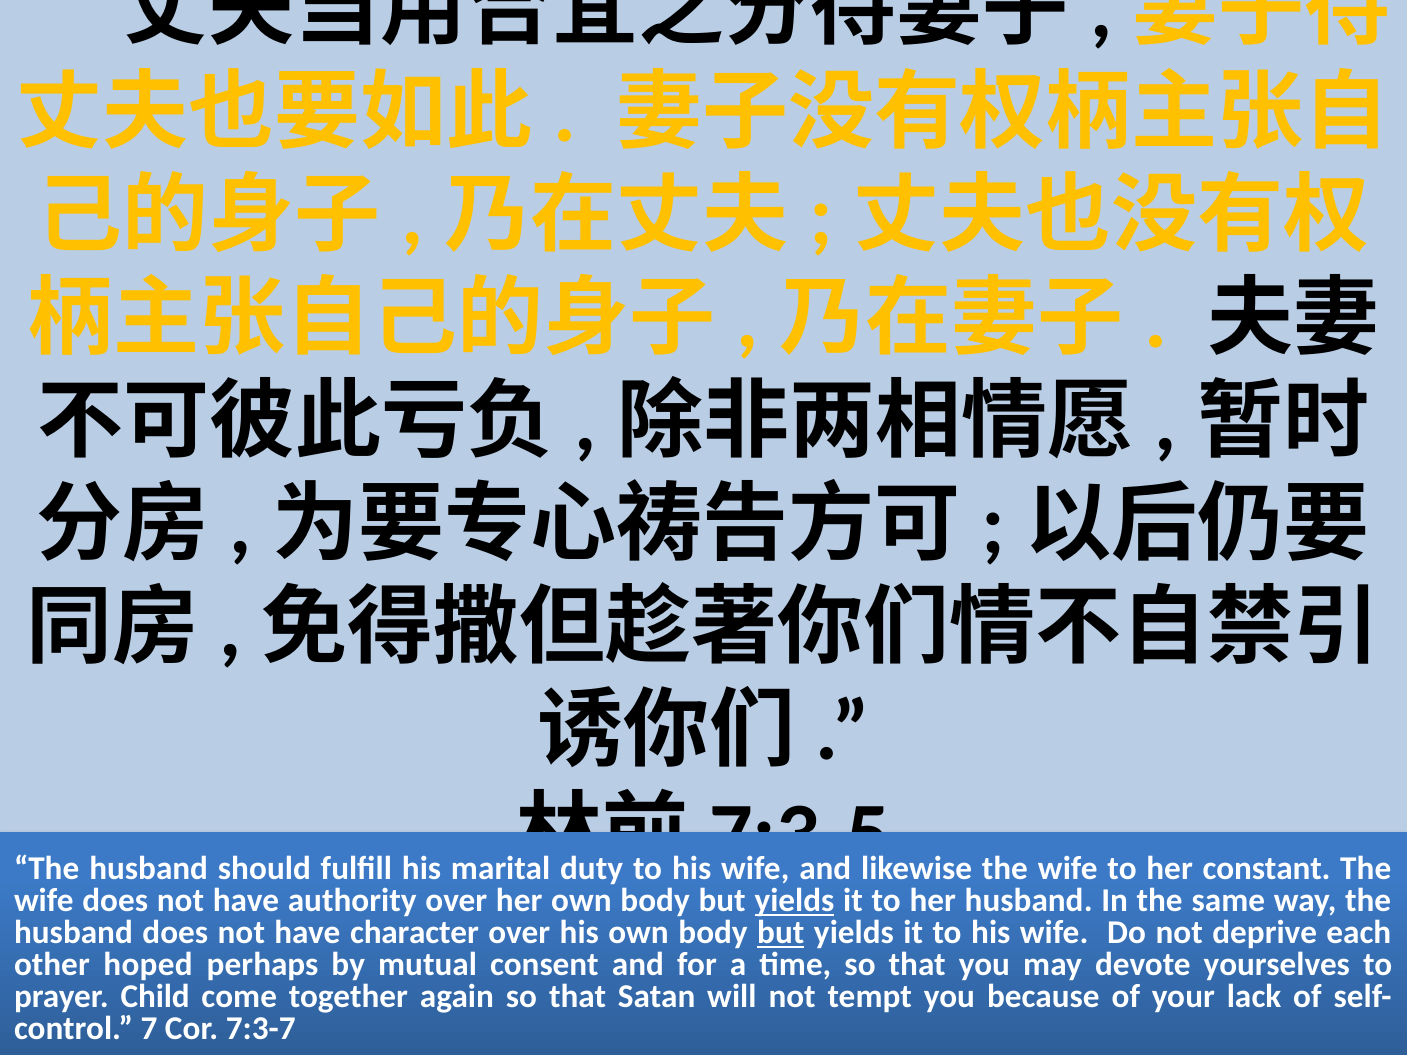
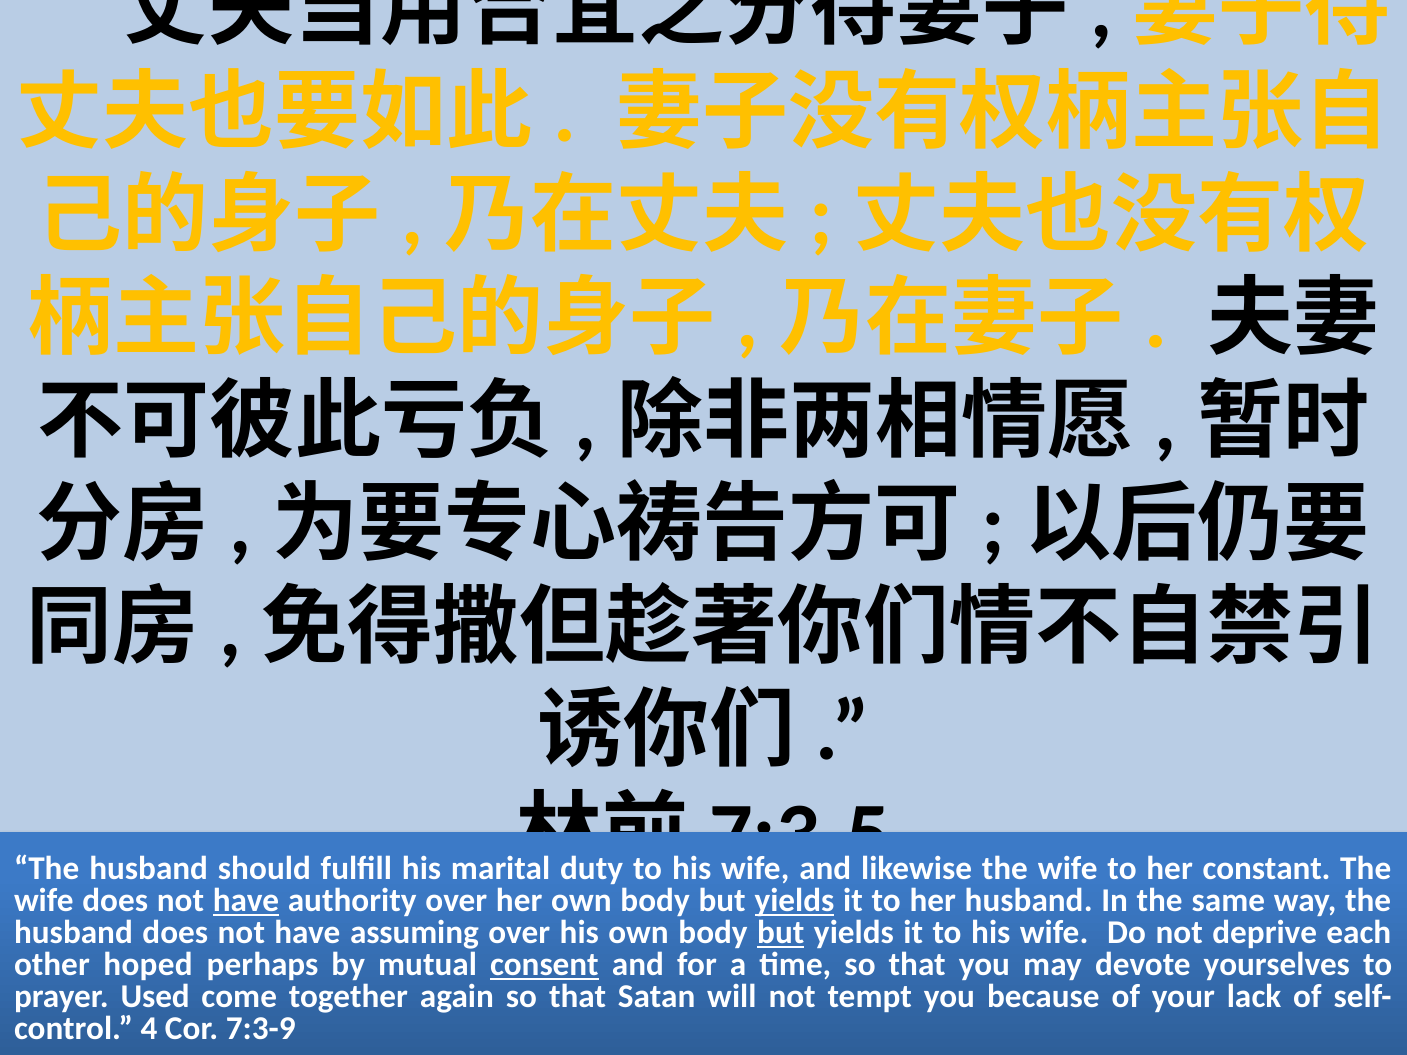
have underline: none -> present (246, 901)
character: character -> assuming (414, 933)
consent underline: none -> present (544, 965)
Child: Child -> Used (155, 997)
7: 7 -> 4 (149, 1029)
7:3-7: 7:3-7 -> 7:3-9 (261, 1029)
